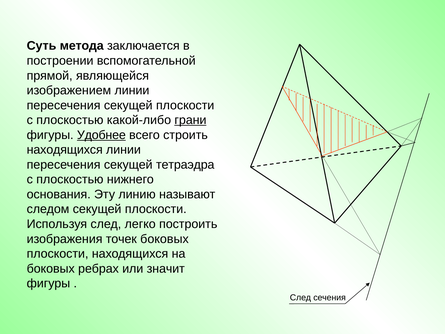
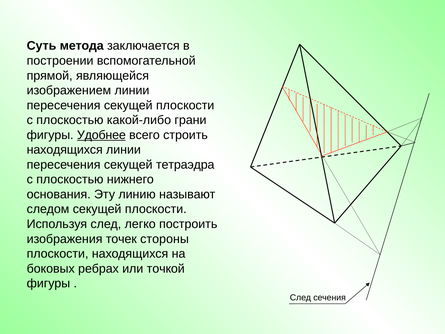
грани underline: present -> none (190, 120)
точек боковых: боковых -> стороны (165, 239)
значит: значит -> точкой (166, 268)
